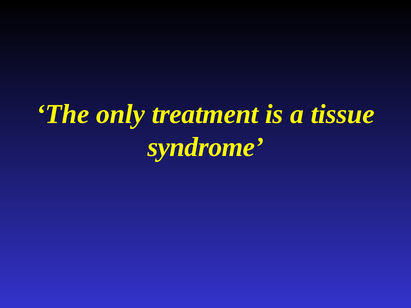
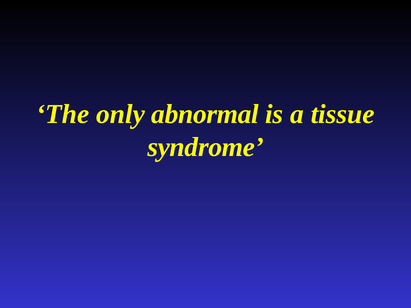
treatment: treatment -> abnormal (205, 114)
